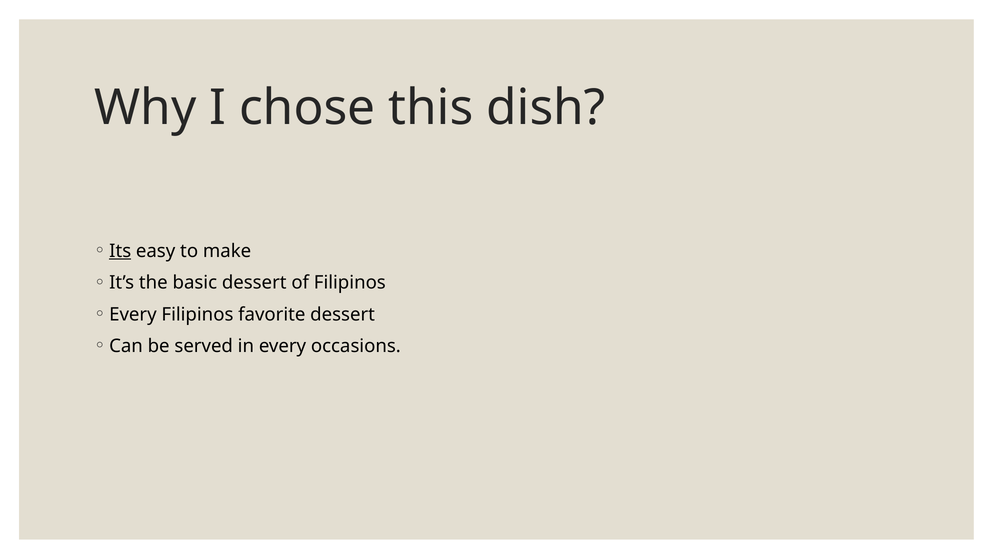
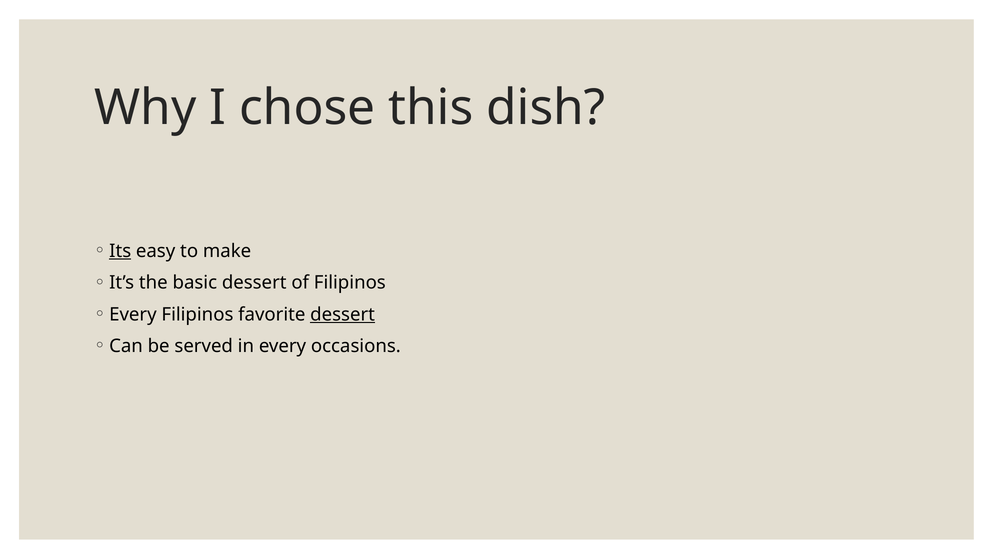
dessert underline: none -> present (343, 314)
